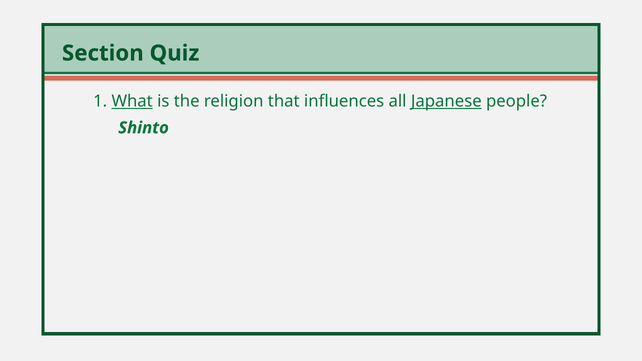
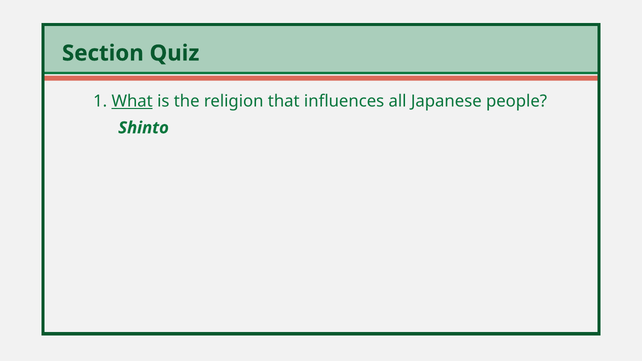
Japanese underline: present -> none (446, 101)
